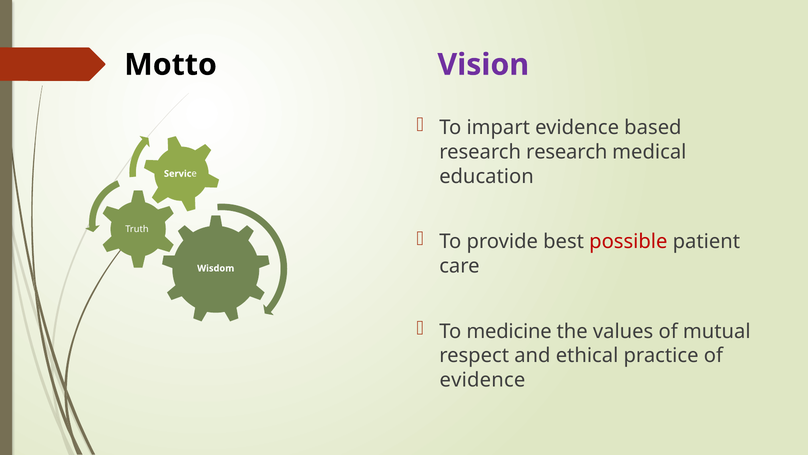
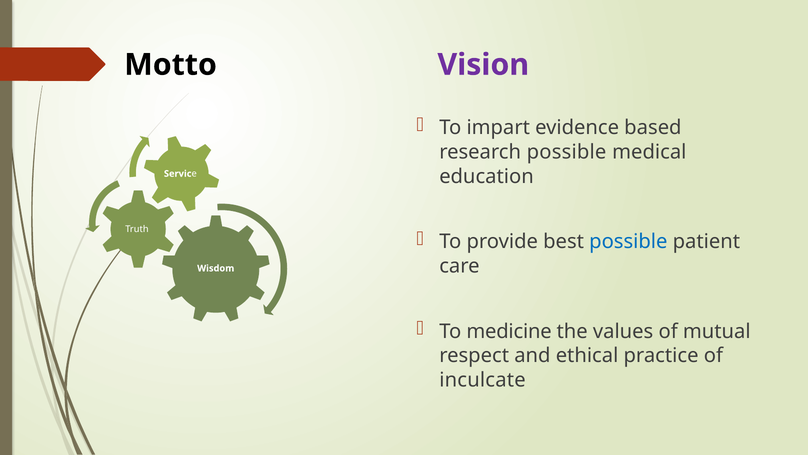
research research: research -> possible (567, 152)
possible colour: red -> blue (628, 241)
evidence: evidence -> inculcate (482, 380)
